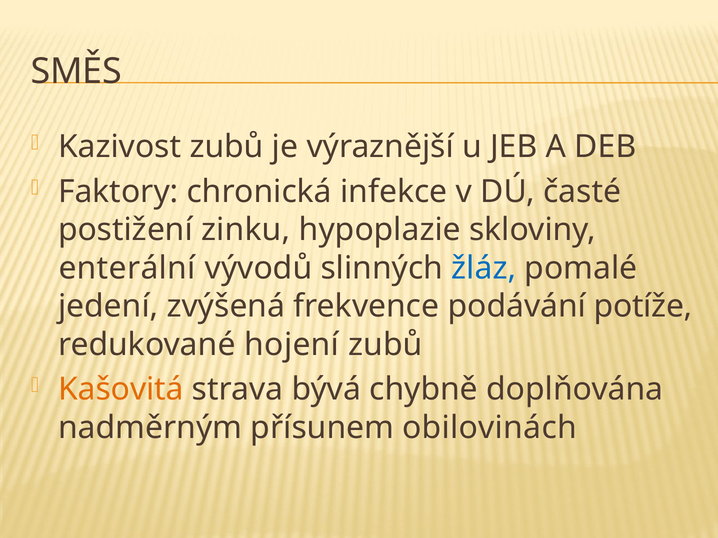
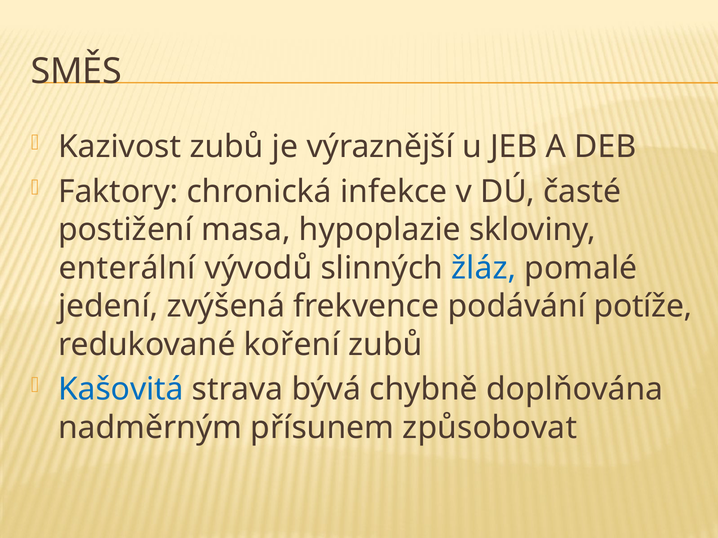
zinku: zinku -> masa (246, 230)
hojení: hojení -> koření (292, 345)
Kašovitá colour: orange -> blue (121, 390)
obilovinách: obilovinách -> způsobovat (490, 428)
